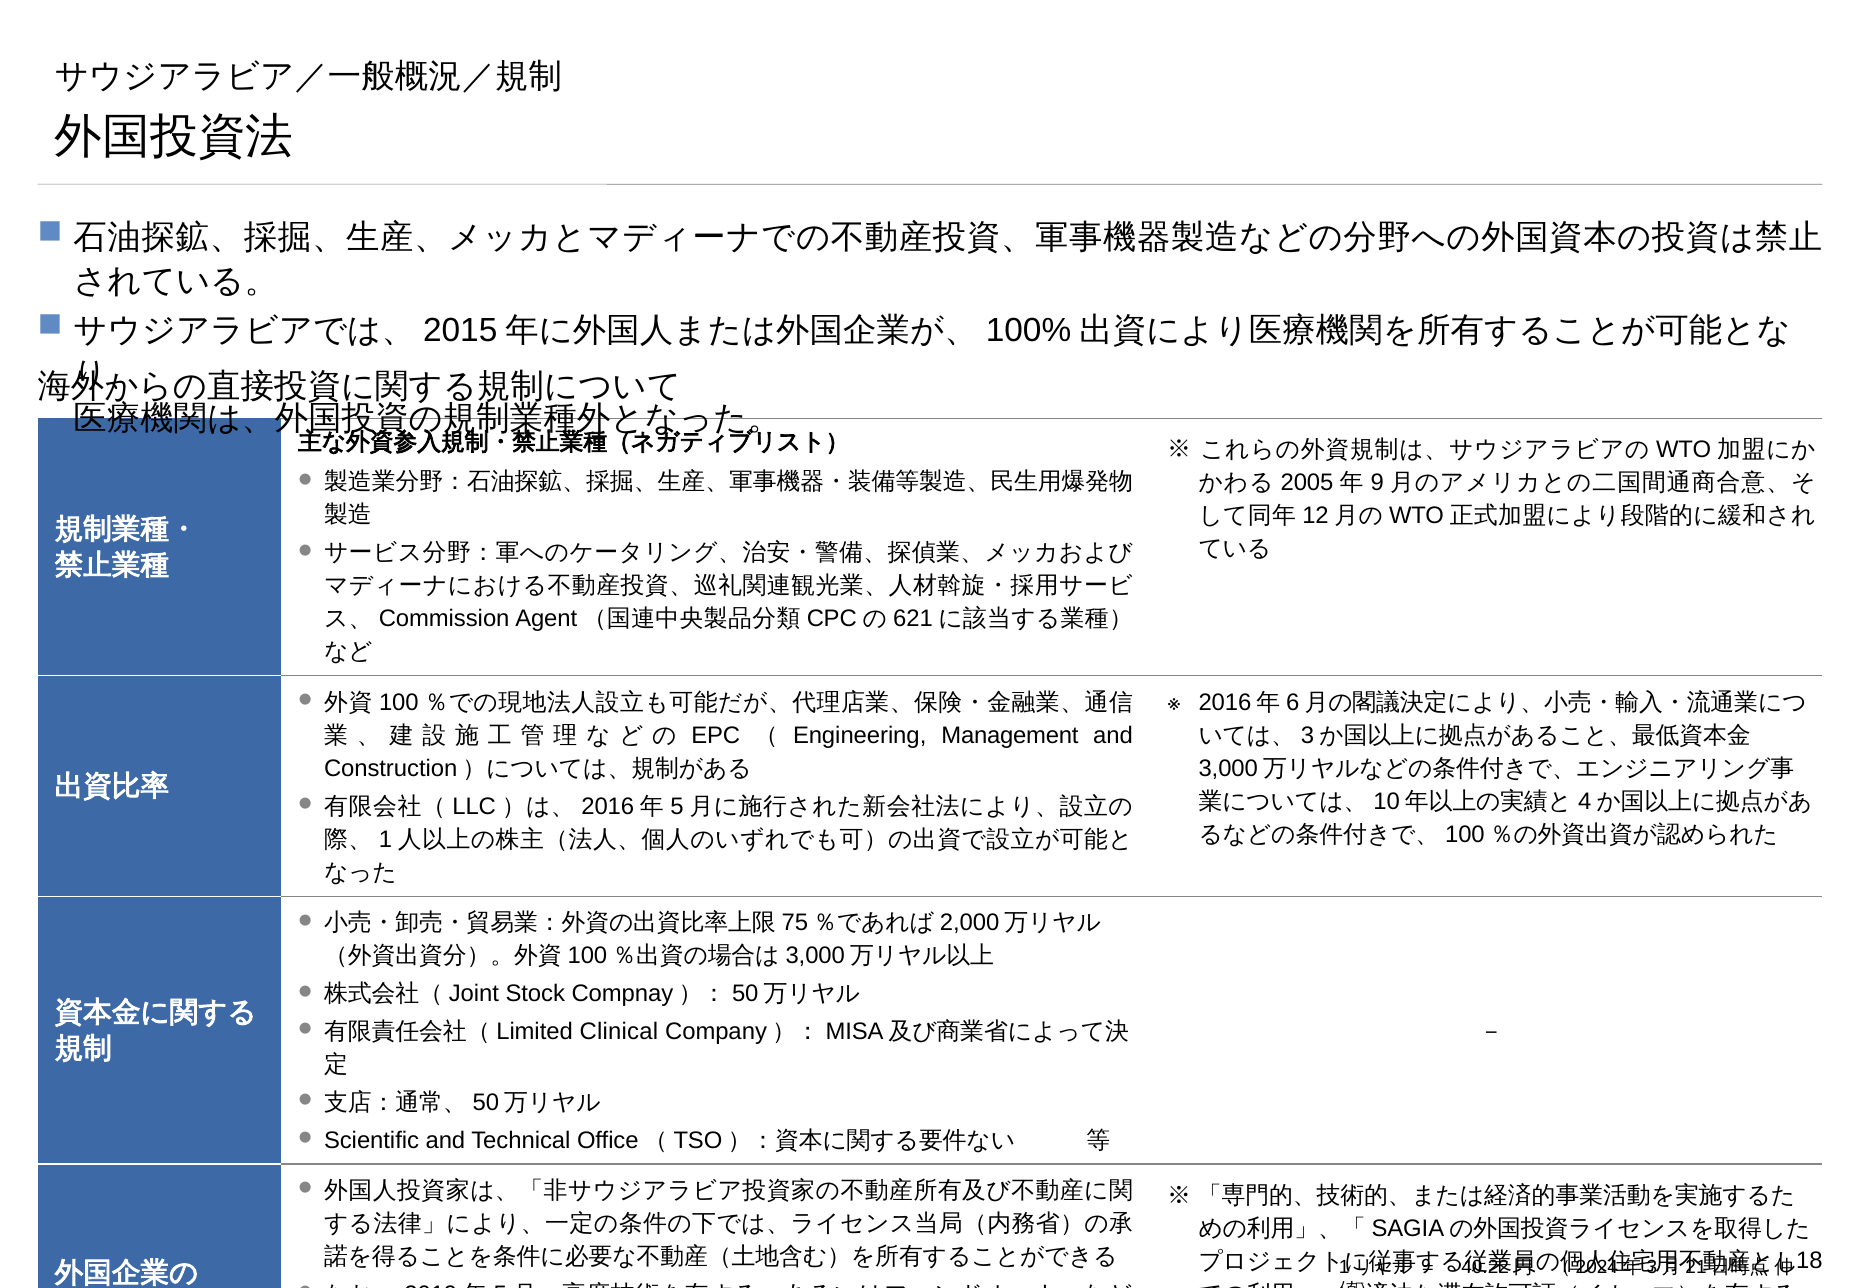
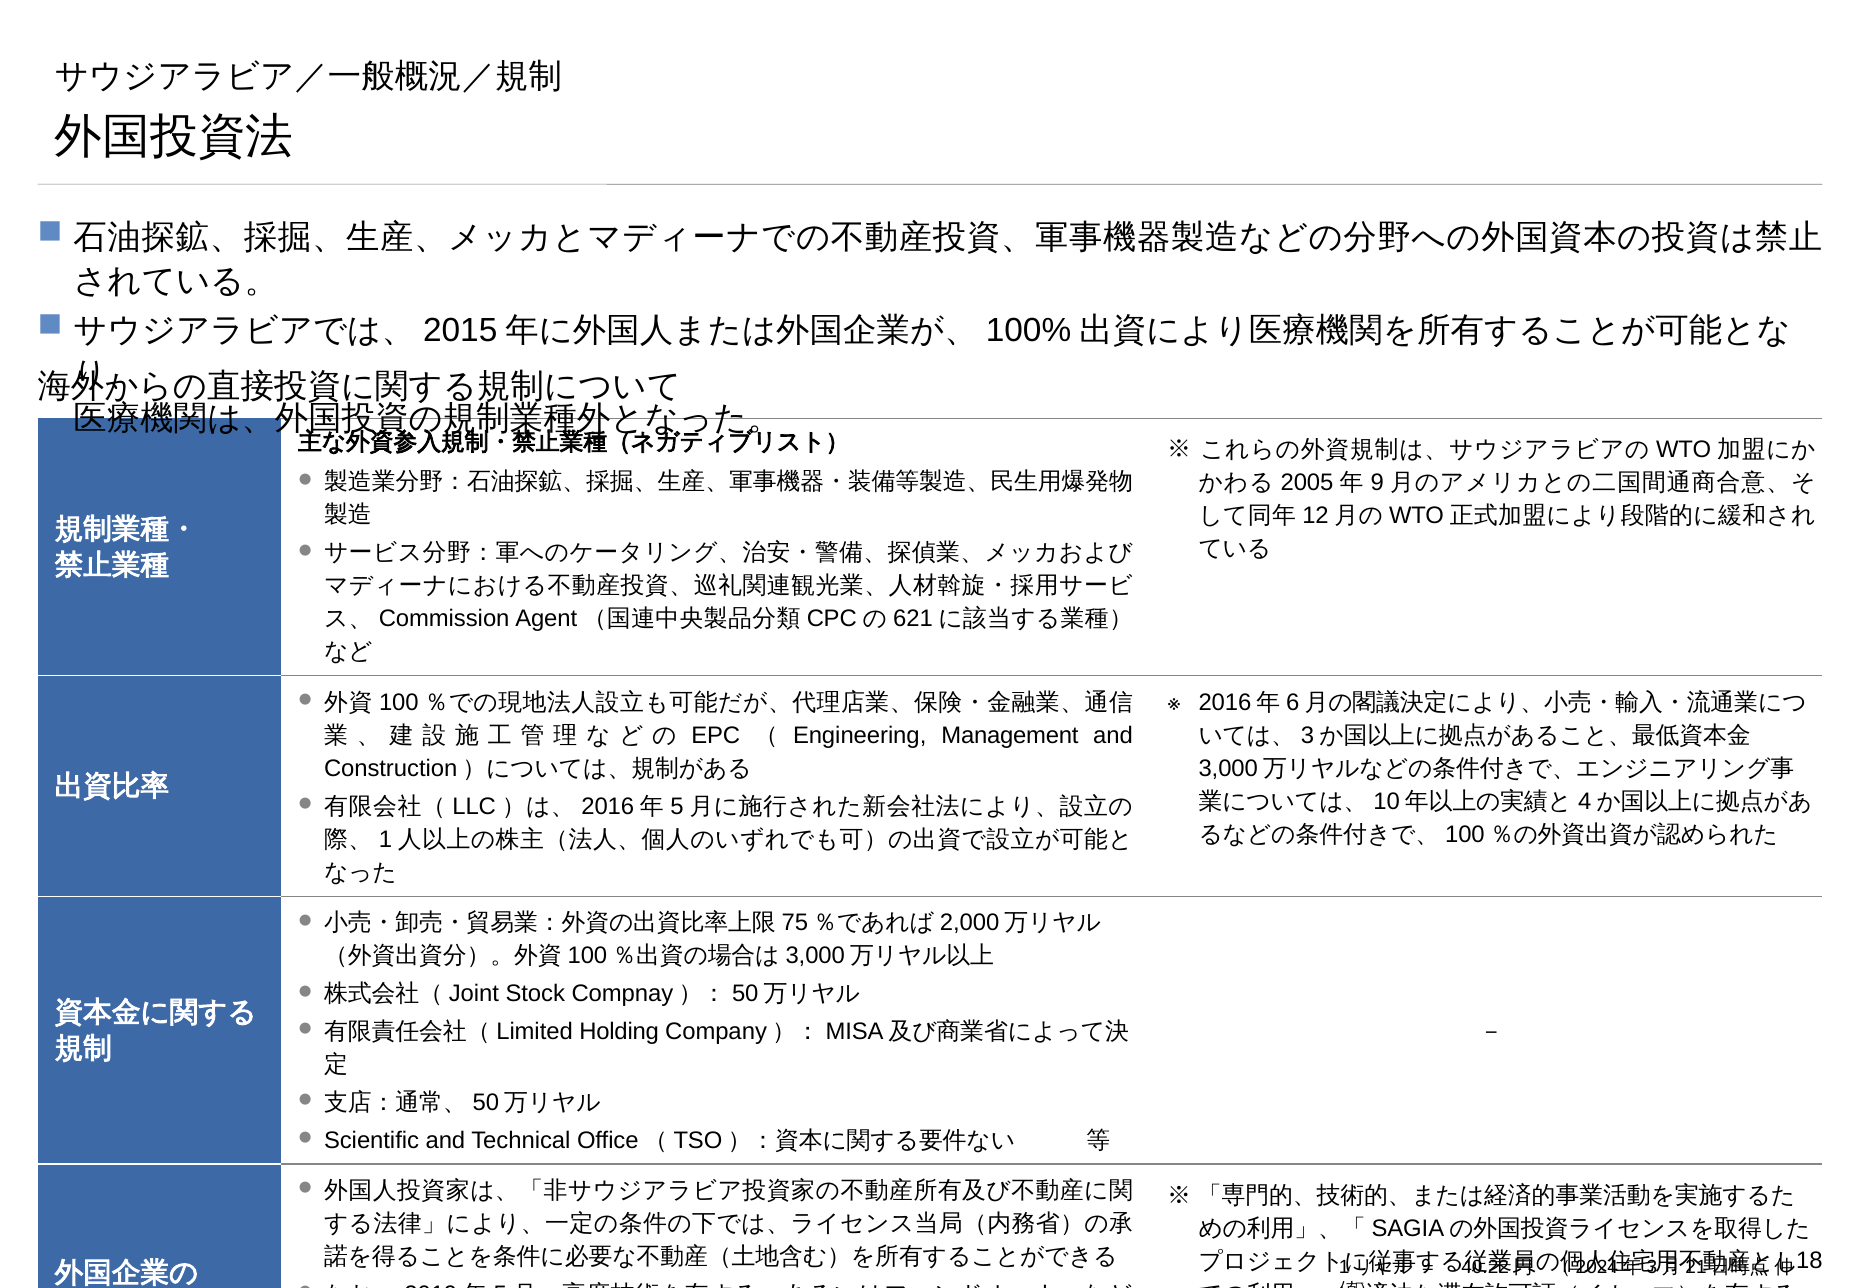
Clinical: Clinical -> Holding (619, 1031)
